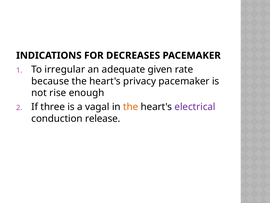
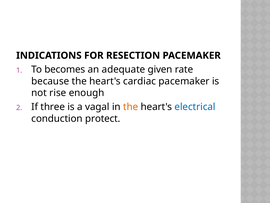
DECREASES: DECREASES -> RESECTION (133, 55)
irregular: irregular -> becomes (65, 69)
privacy: privacy -> cardiac (140, 81)
electrical colour: purple -> blue (195, 107)
release: release -> protect (103, 118)
